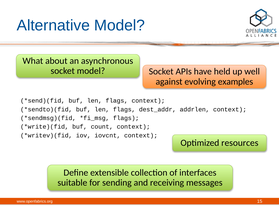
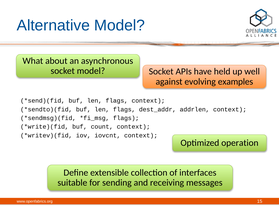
resources: resources -> operation (240, 143)
